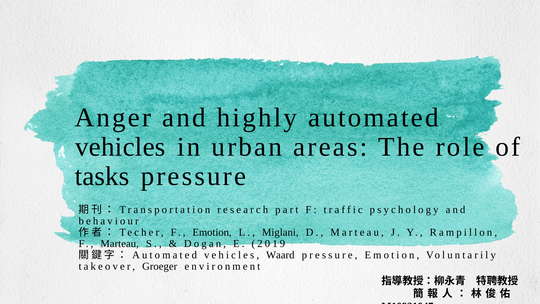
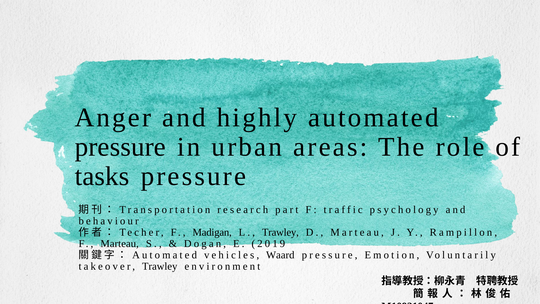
vehicles: vehicles -> pressure (120, 147)
F Emotion: Emotion -> Madigan (212, 232)
L Miglani: Miglani -> Trawley (280, 232)
takeover Groeger: Groeger -> Trawley (160, 266)
